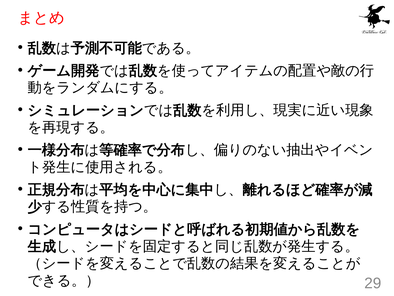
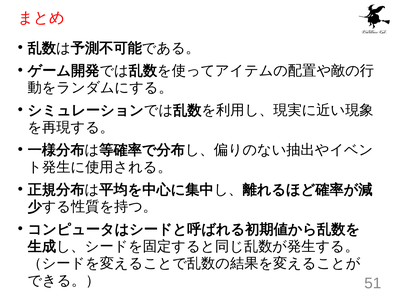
29: 29 -> 51 (373, 283)
